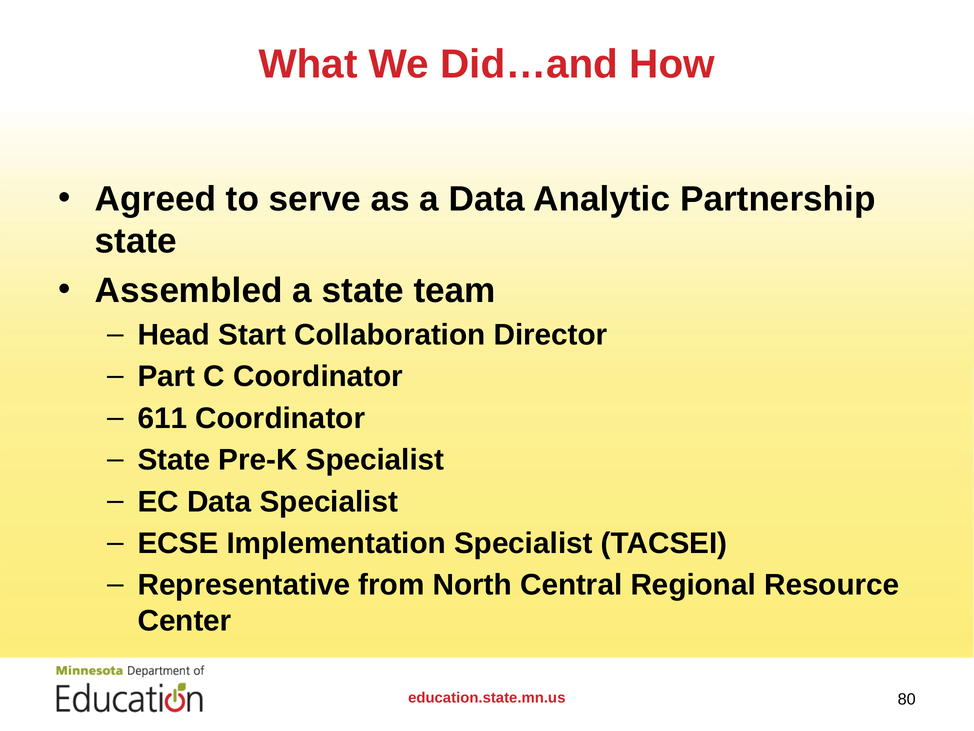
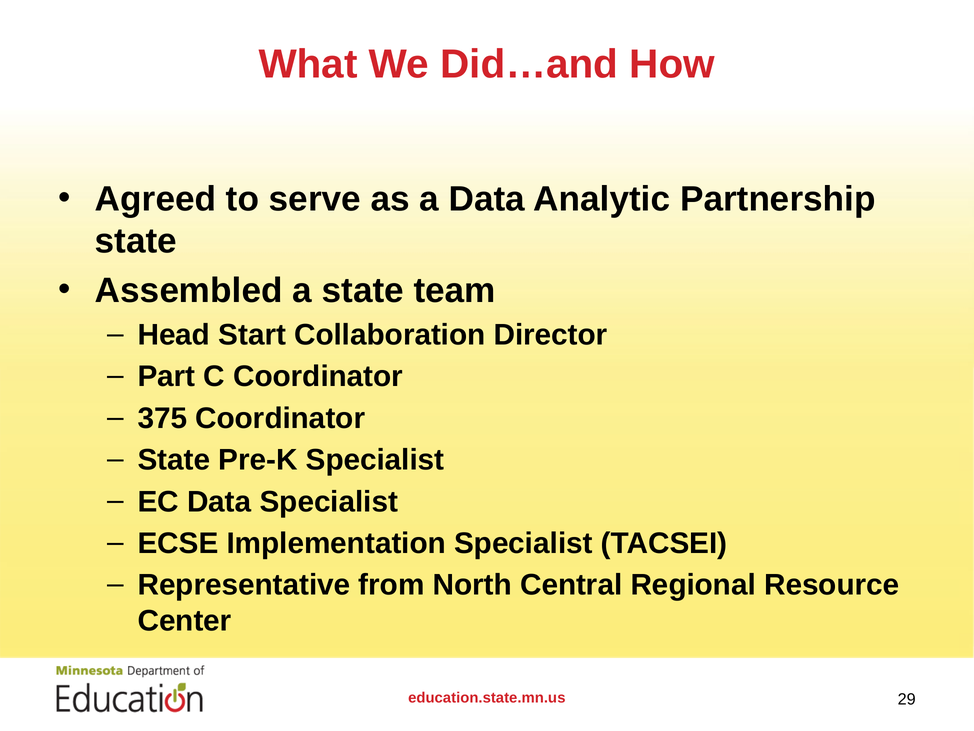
611: 611 -> 375 (162, 418)
80: 80 -> 29 (907, 699)
